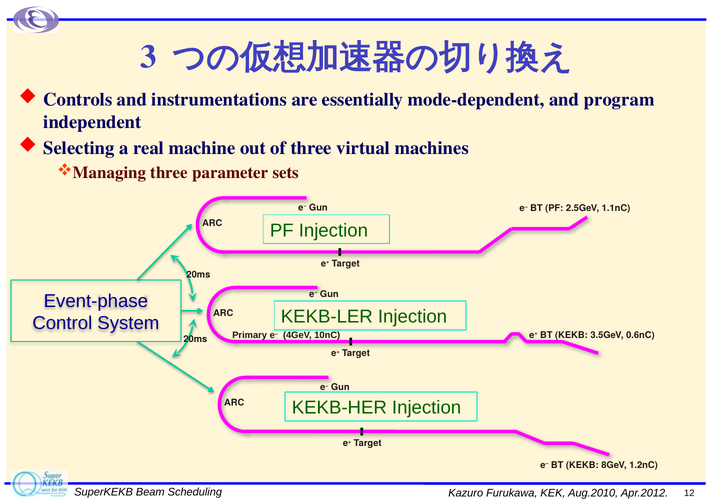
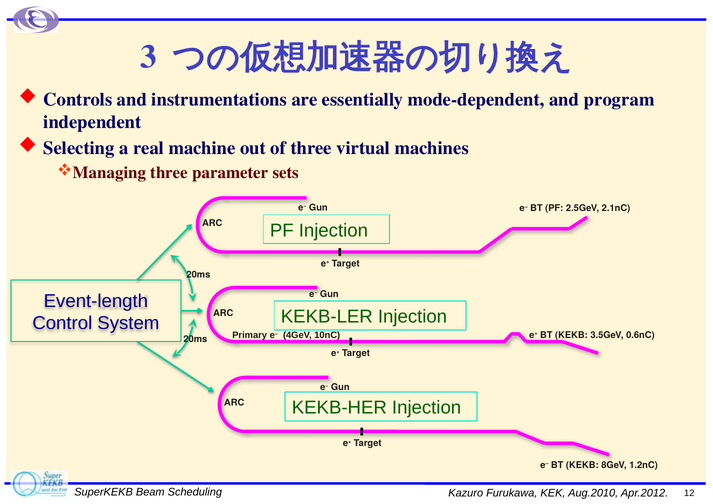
1.1nC: 1.1nC -> 2.1nC (616, 208)
Event-phase: Event-phase -> Event-length (96, 301)
